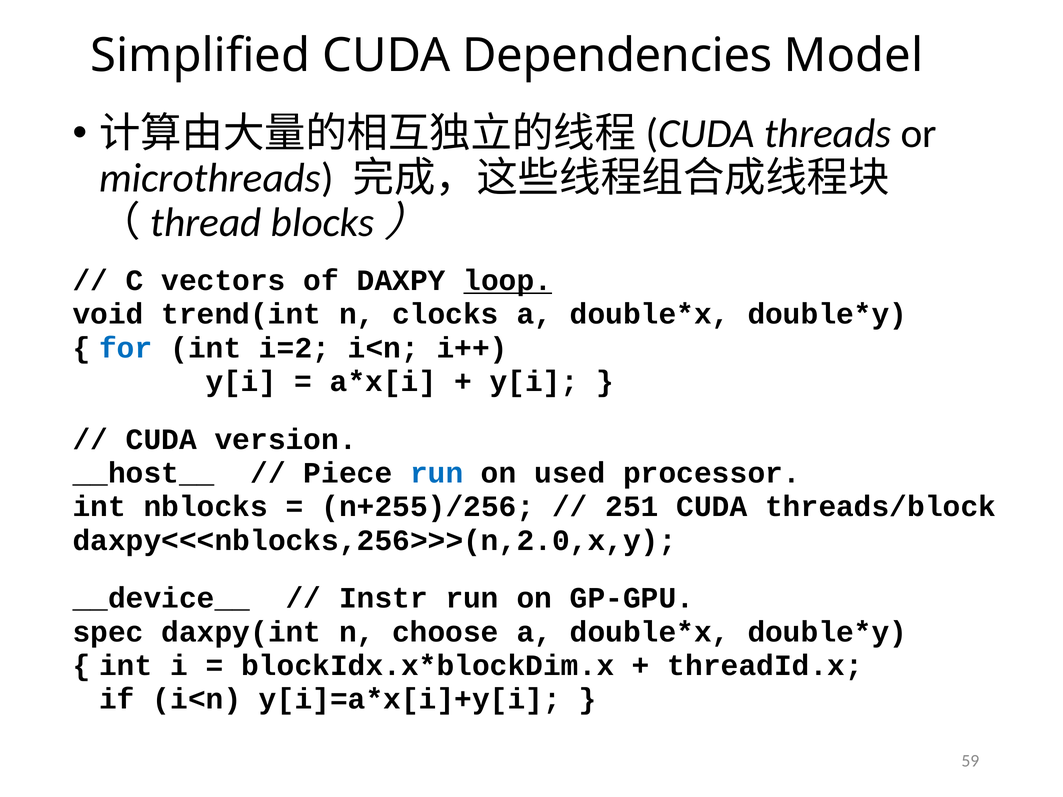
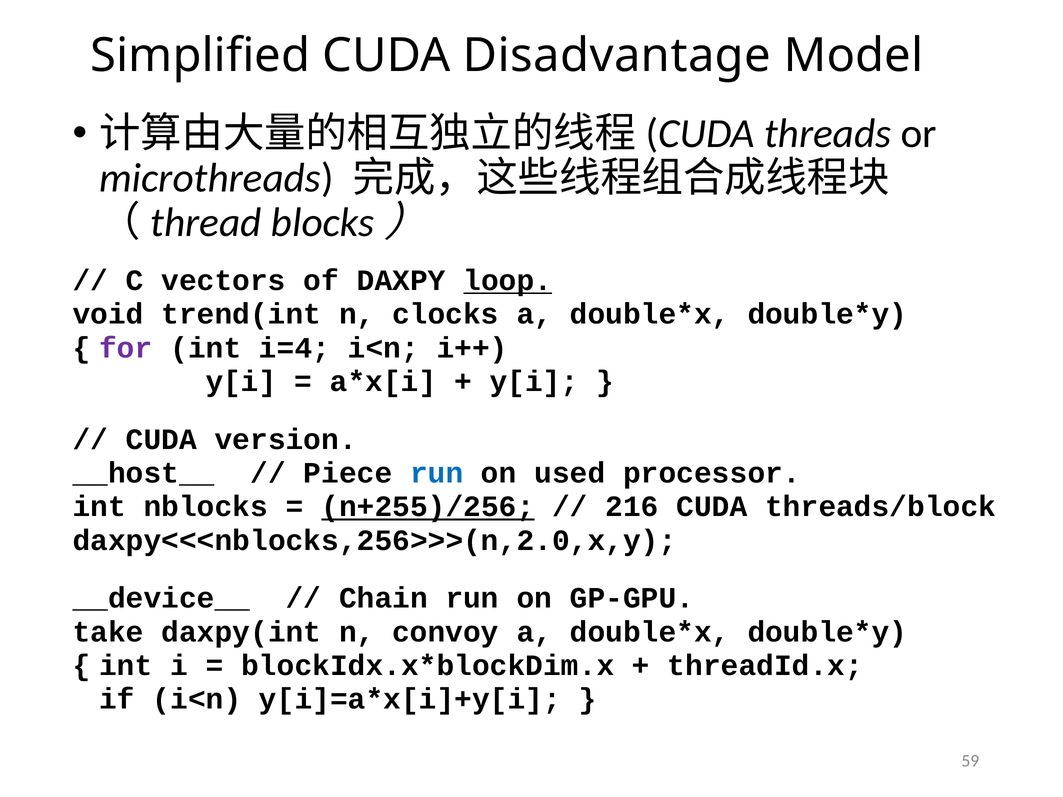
Dependencies: Dependencies -> Disadvantage (617, 56)
for colour: blue -> purple (126, 348)
i=2: i=2 -> i=4 (294, 348)
n+255)/256 underline: none -> present (428, 507)
251: 251 -> 216 (632, 507)
Instr: Instr -> Chain (383, 598)
spec: spec -> take (108, 632)
choose: choose -> convoy (445, 632)
